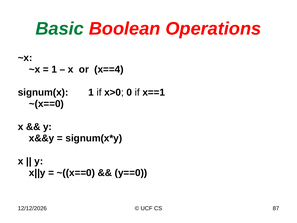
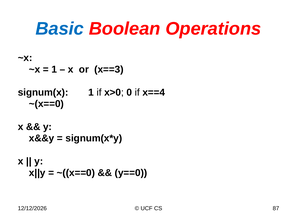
Basic colour: green -> blue (60, 29)
x==4: x==4 -> x==3 (109, 69)
x==1: x==1 -> x==4 (154, 92)
